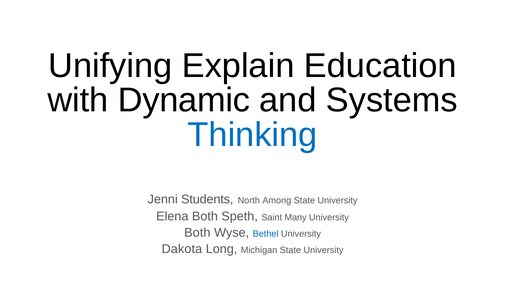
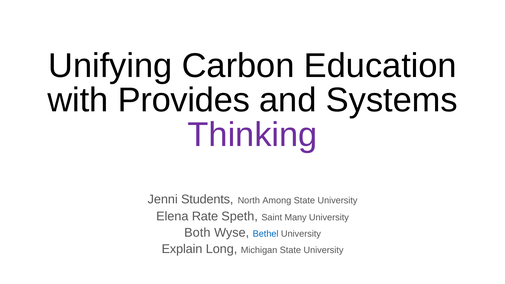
Explain: Explain -> Carbon (238, 66)
Dynamic: Dynamic -> Provides (184, 100)
Thinking colour: blue -> purple (253, 135)
Elena Both: Both -> Rate (205, 216)
Dakota: Dakota -> Explain (182, 249)
